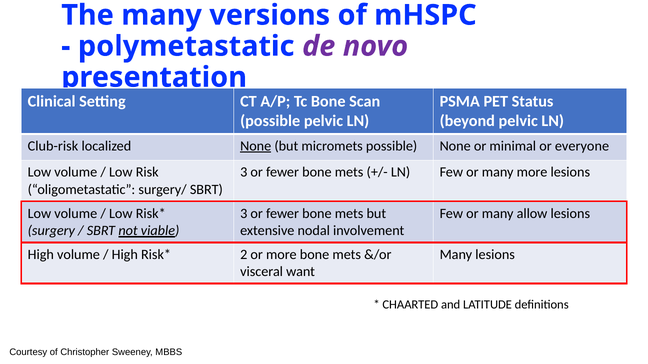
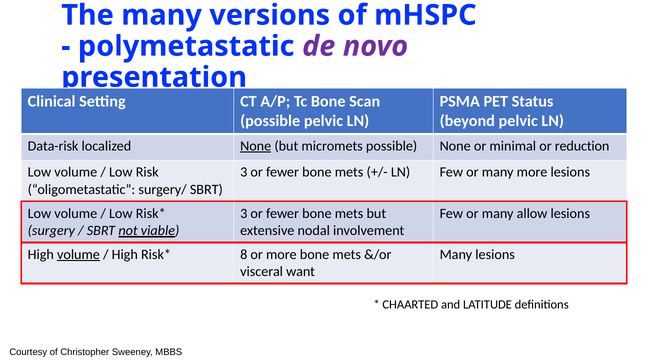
Club-risk: Club-risk -> Data-risk (53, 146)
everyone: everyone -> reduction (582, 146)
volume underline: none -> present (78, 255)
2: 2 -> 8 (244, 255)
